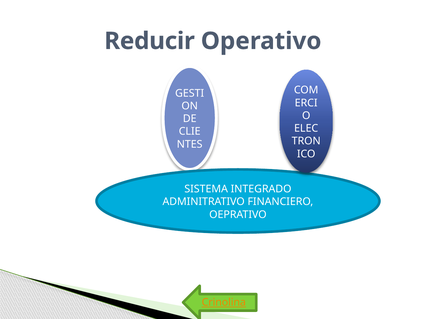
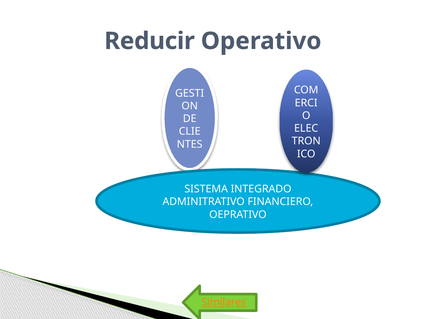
Crinolina: Crinolina -> Similares (224, 303)
